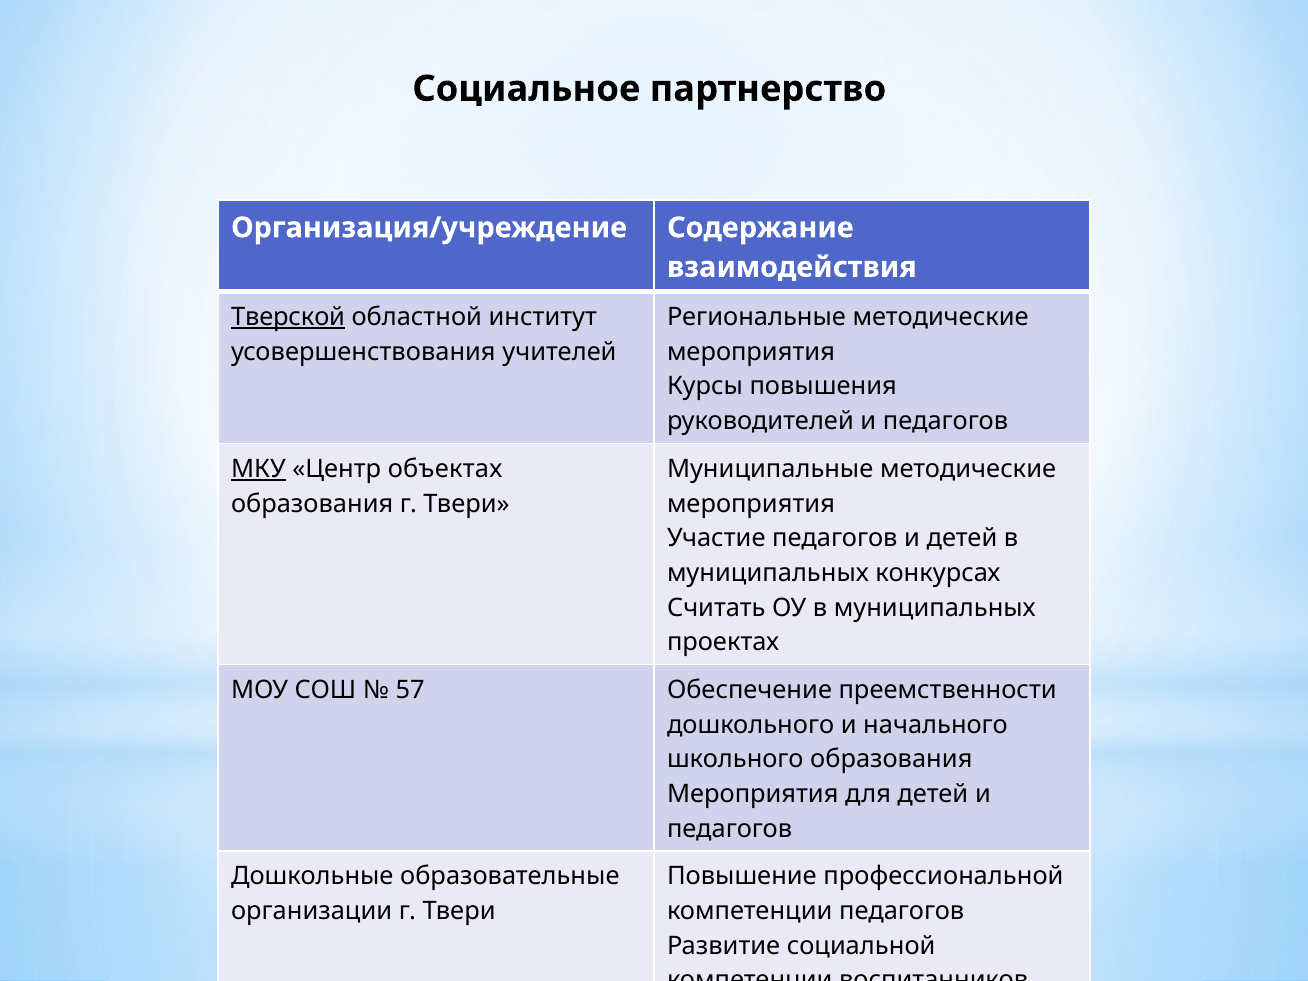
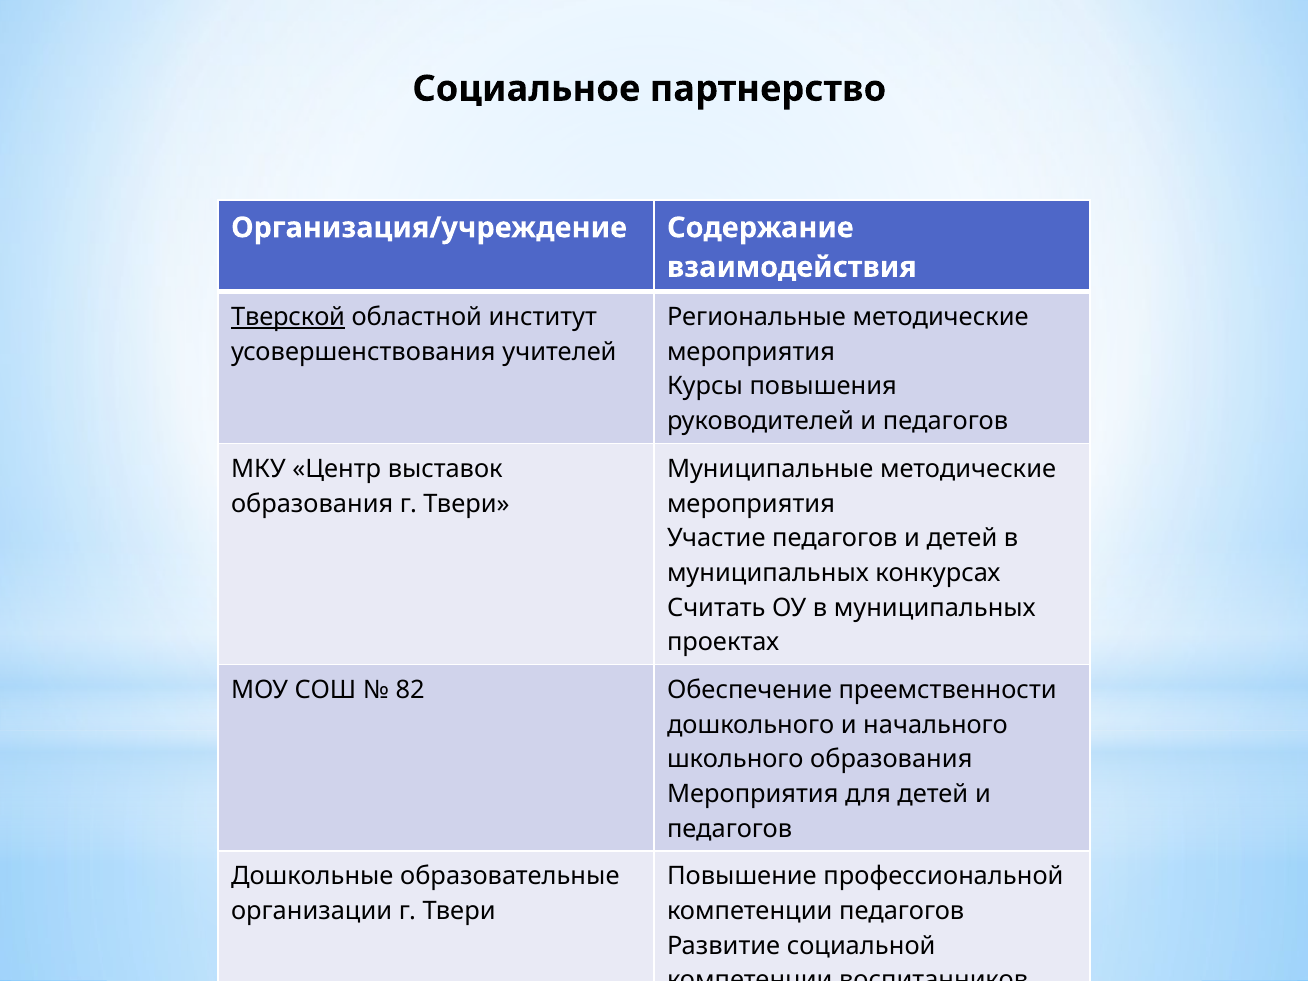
МКУ underline: present -> none (258, 469)
объектах: объектах -> выставок (445, 469)
57: 57 -> 82 (410, 690)
